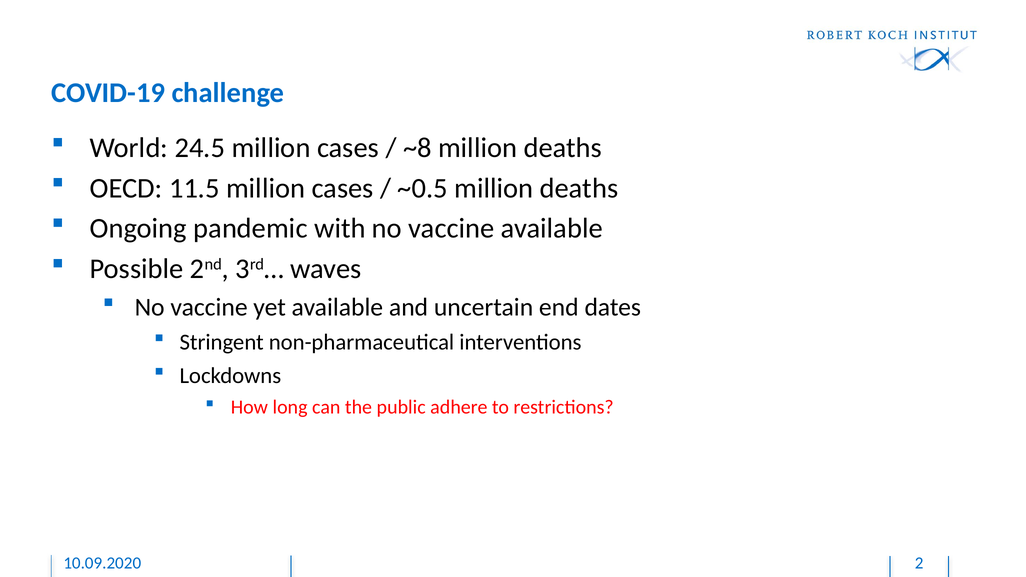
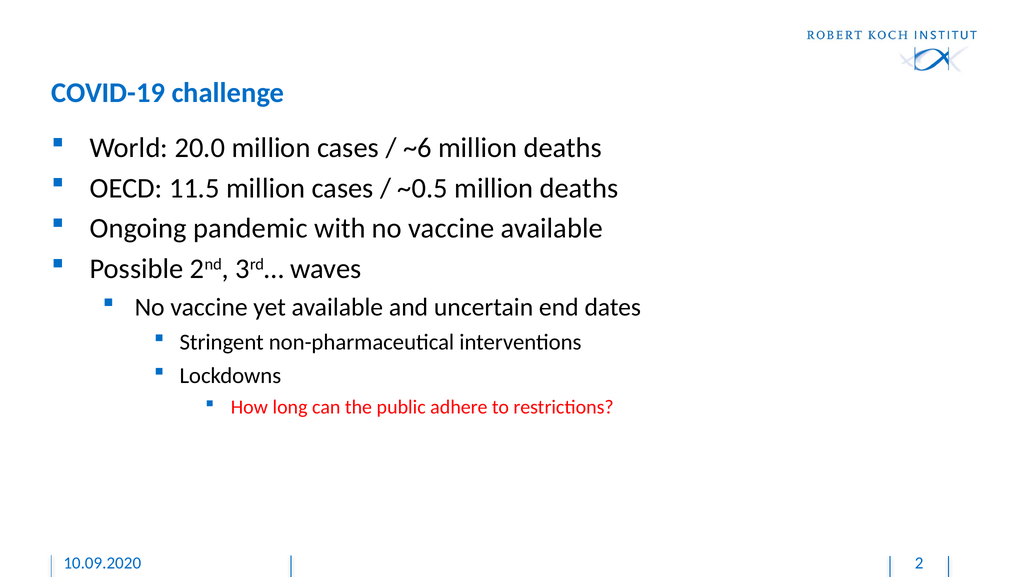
24.5: 24.5 -> 20.0 (200, 148)
~8: ~8 -> ~6 (417, 148)
